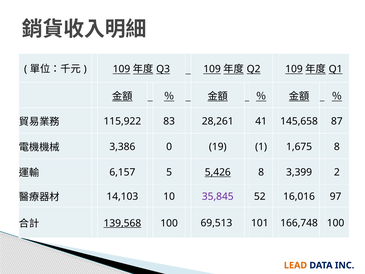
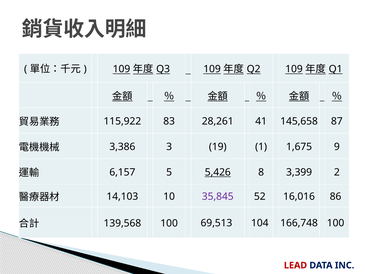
0: 0 -> 3 (169, 147)
1,675 8: 8 -> 9 (337, 147)
97: 97 -> 86 (336, 196)
139,568 underline: present -> none (122, 223)
101: 101 -> 104 (260, 223)
LEAD colour: orange -> red (295, 265)
